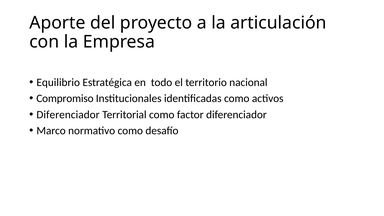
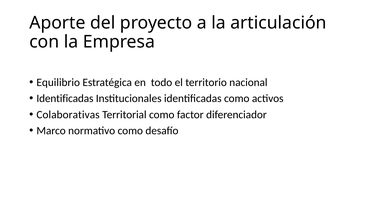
Compromiso: Compromiso -> Identificadas (65, 98)
Diferenciador: Diferenciador -> Colaborativas (68, 115)
